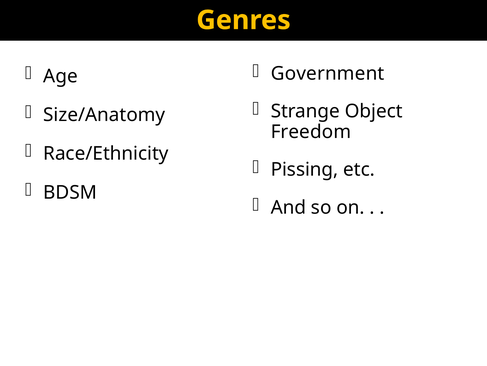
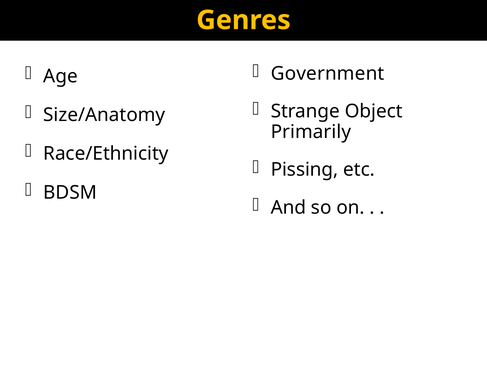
Freedom: Freedom -> Primarily (311, 132)
